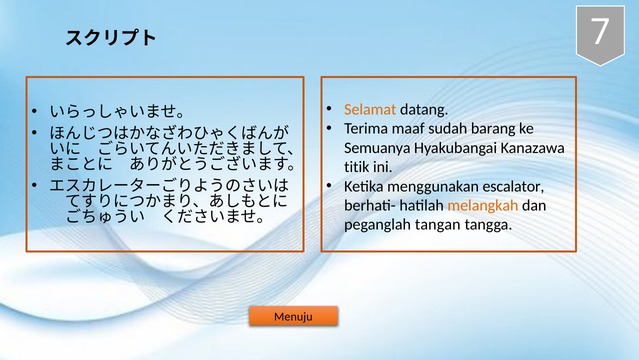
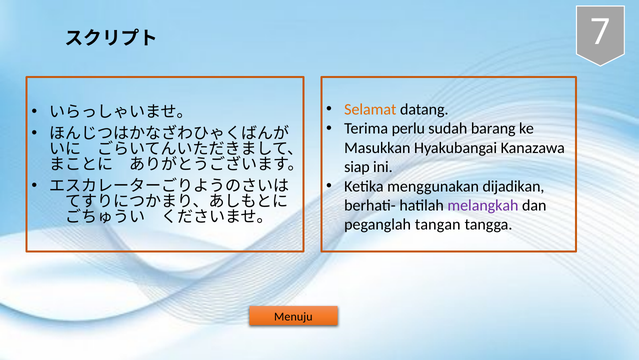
maaf: maaf -> perlu (408, 128)
Semuanya: Semuanya -> Masukkan (377, 148)
titik: titik -> siap (357, 167)
escalator: escalator -> dijadikan (513, 186)
melangkah colour: orange -> purple (483, 205)
